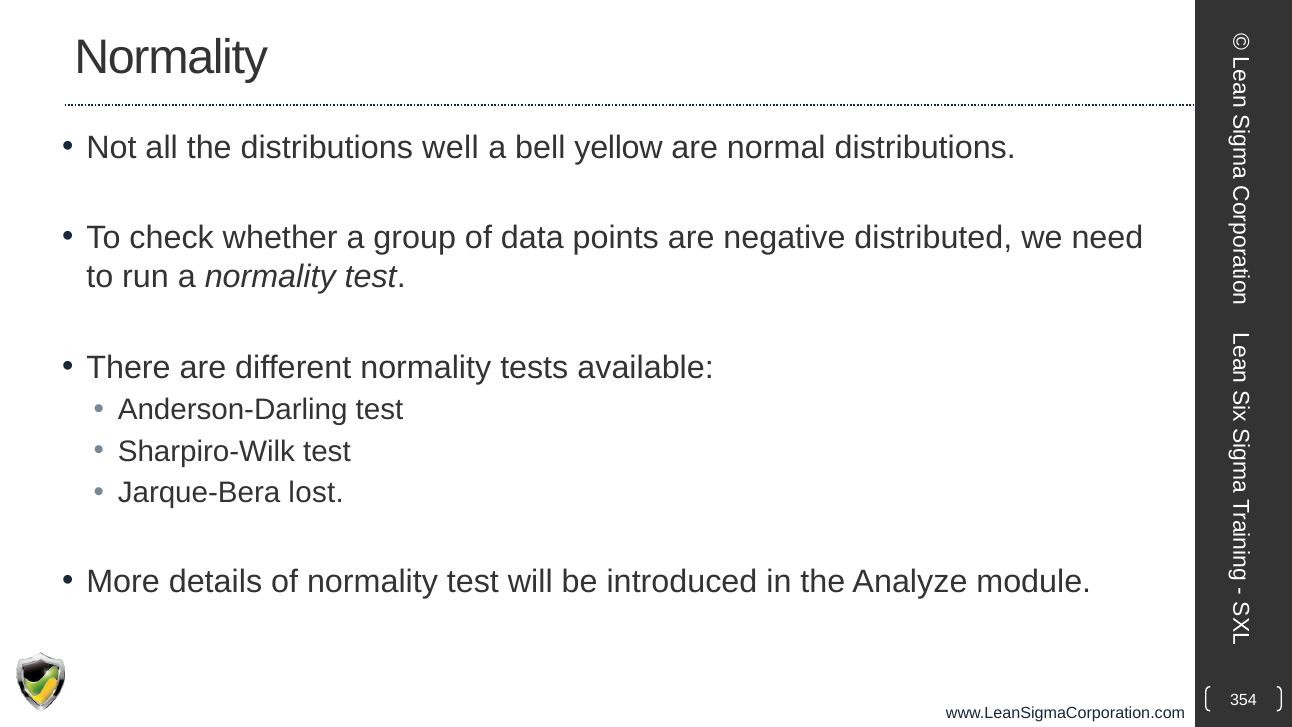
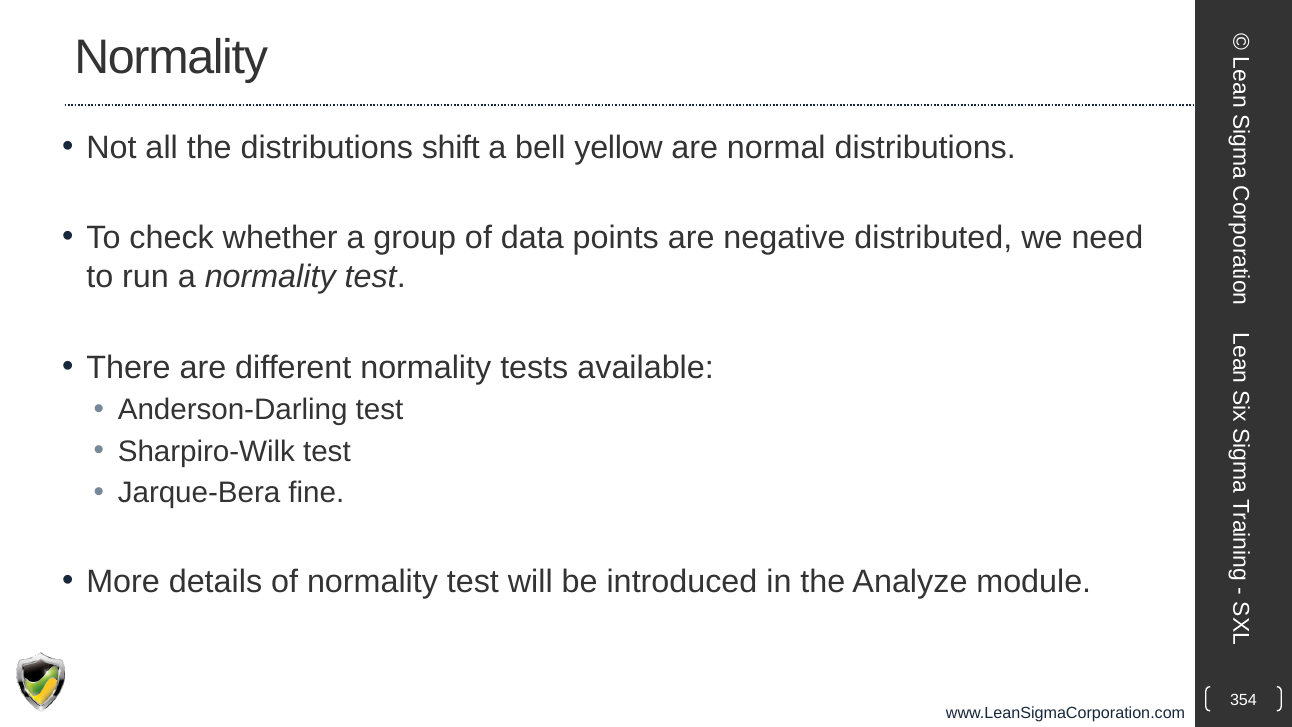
well: well -> shift (451, 148)
lost: lost -> fine (316, 493)
